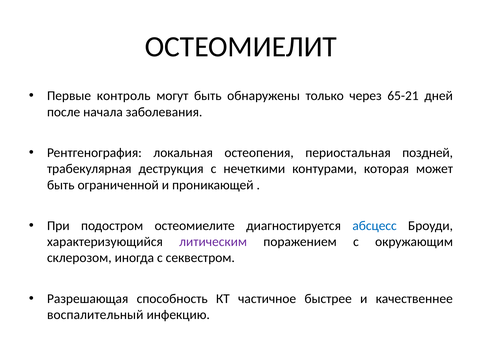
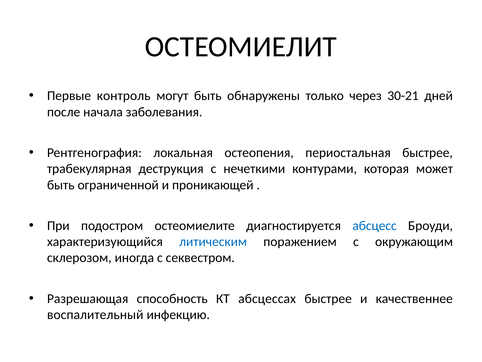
65-21: 65-21 -> 30-21 (403, 96)
периостальная поздней: поздней -> быстрее (428, 153)
литическим colour: purple -> blue (213, 241)
частичное: частичное -> абсцессах (267, 298)
